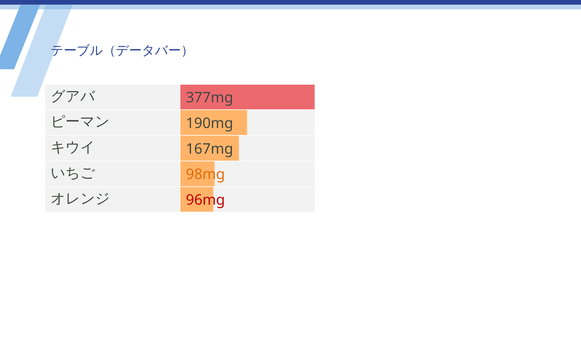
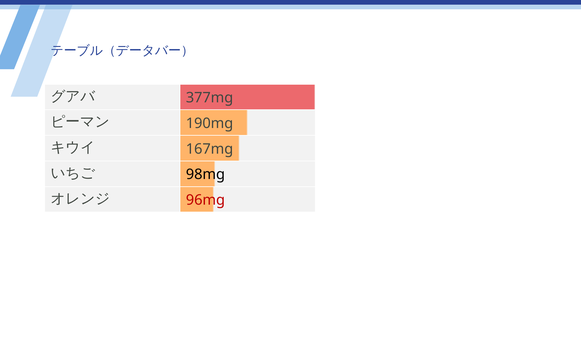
98mg colour: orange -> black (205, 175)
